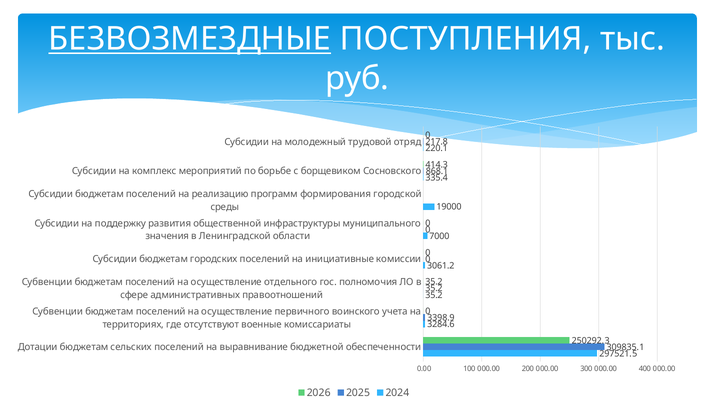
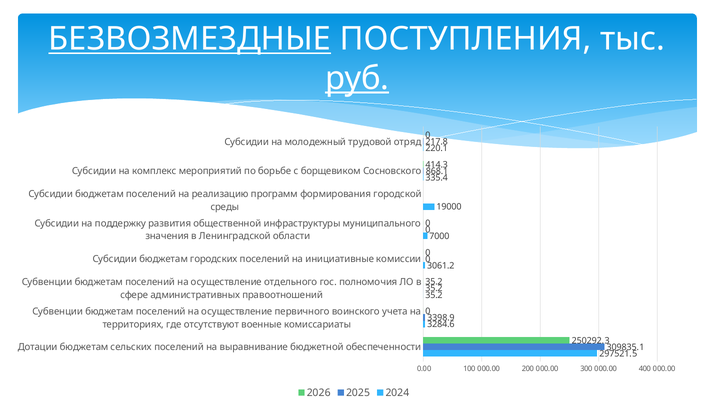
руб underline: none -> present (357, 78)
